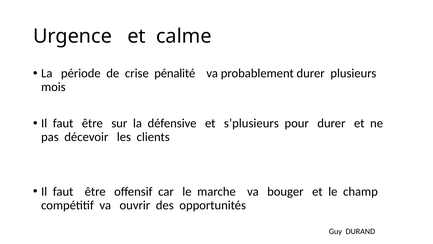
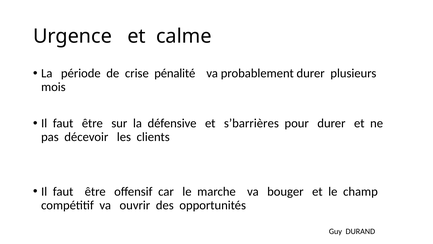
s’plusieurs: s’plusieurs -> s’barrières (251, 123)
